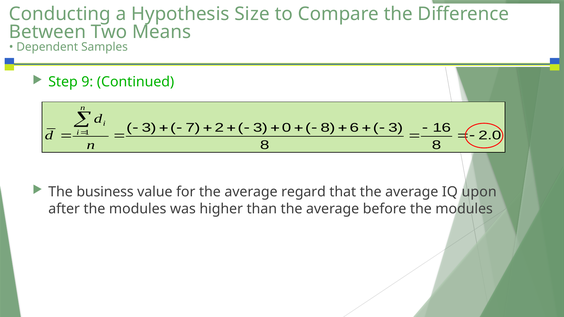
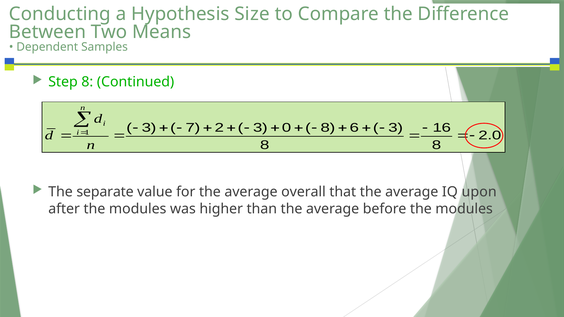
Step 9: 9 -> 8 (87, 82)
business: business -> separate (105, 192)
regard: regard -> overall (303, 192)
